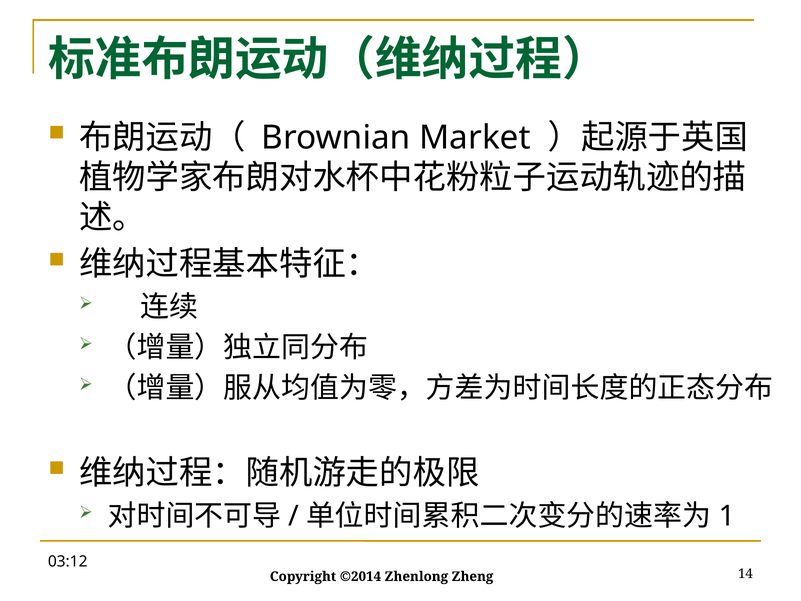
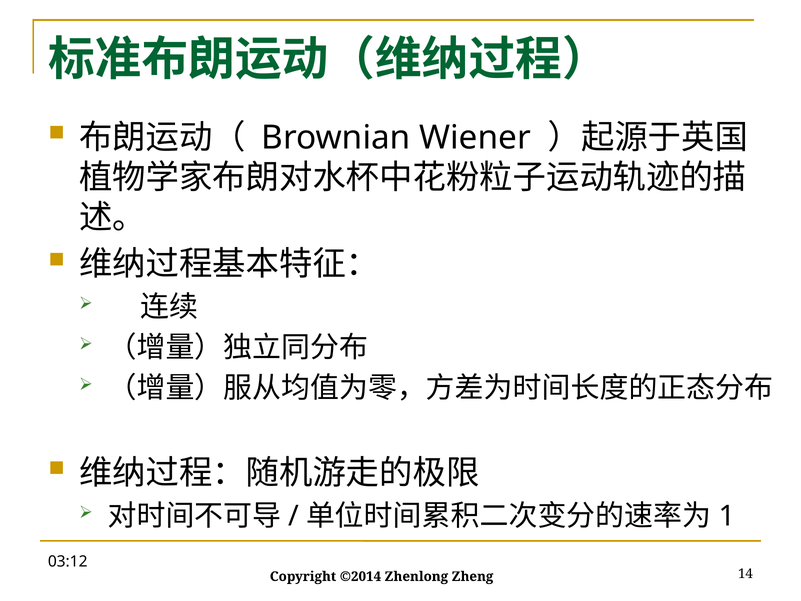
Market: Market -> Wiener (475, 137)
